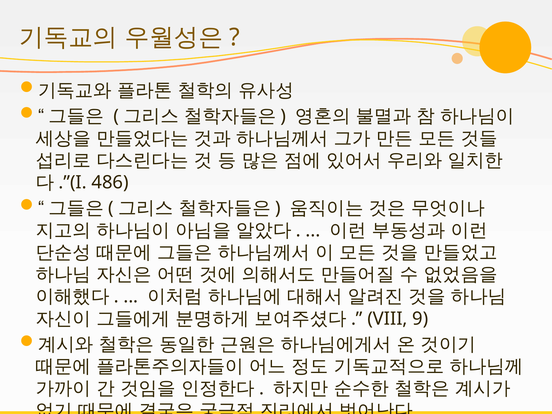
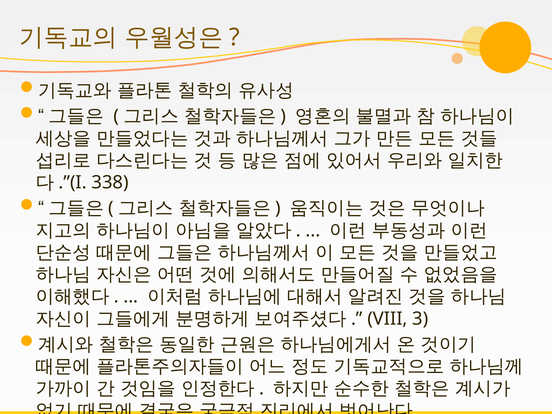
486: 486 -> 338 (110, 182)
9: 9 -> 3 (420, 319)
